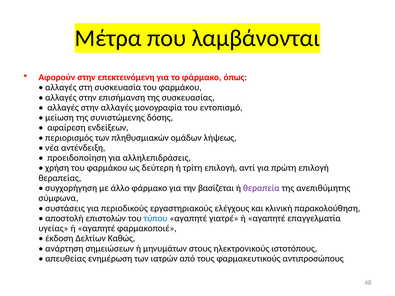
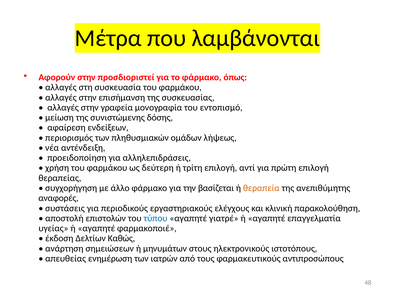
επεκτεινόμενη: επεκτεινόμενη -> προσδιοριστεί (126, 77)
στην αλλαγές: αλλαγές -> γραφεία (117, 108)
θεραπεία colour: purple -> orange (261, 188)
σύμφωνα: σύμφωνα -> αναφορές (58, 198)
